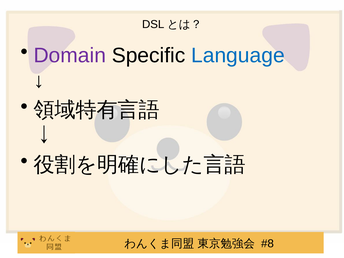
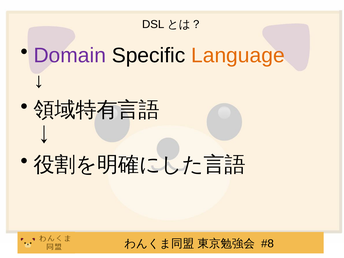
Language colour: blue -> orange (238, 55)
